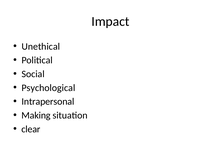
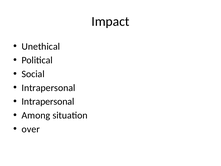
Psychological: Psychological -> Intrapersonal (48, 88)
Making: Making -> Among (36, 115)
clear: clear -> over (31, 129)
